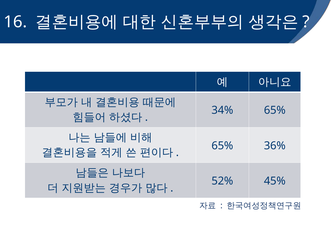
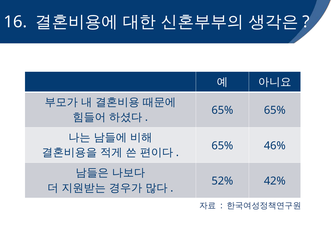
34%: 34% -> 65% (222, 110)
36%: 36% -> 46% (275, 146)
45%: 45% -> 42% (275, 181)
